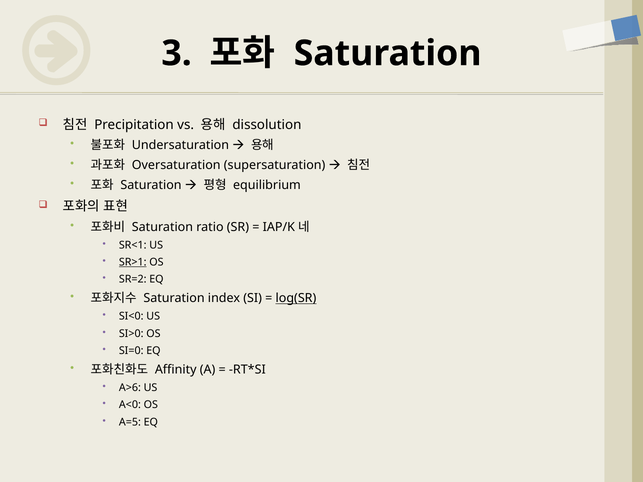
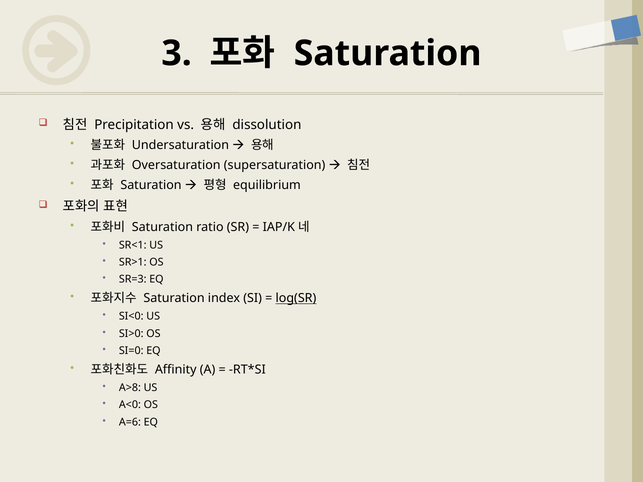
SR>1 underline: present -> none (133, 262)
SR=2: SR=2 -> SR=3 (133, 279)
A>6: A>6 -> A>8 (130, 388)
A=5: A=5 -> A=6 (130, 422)
